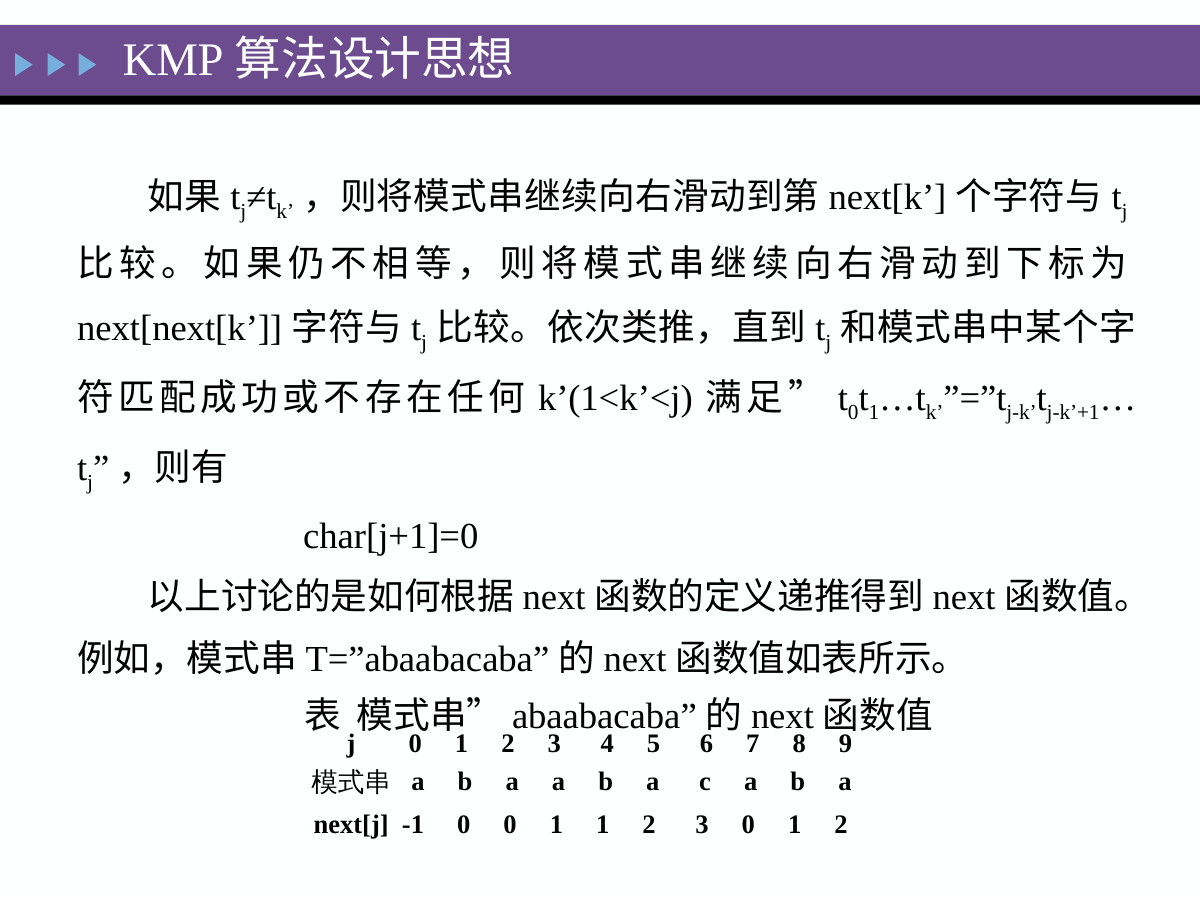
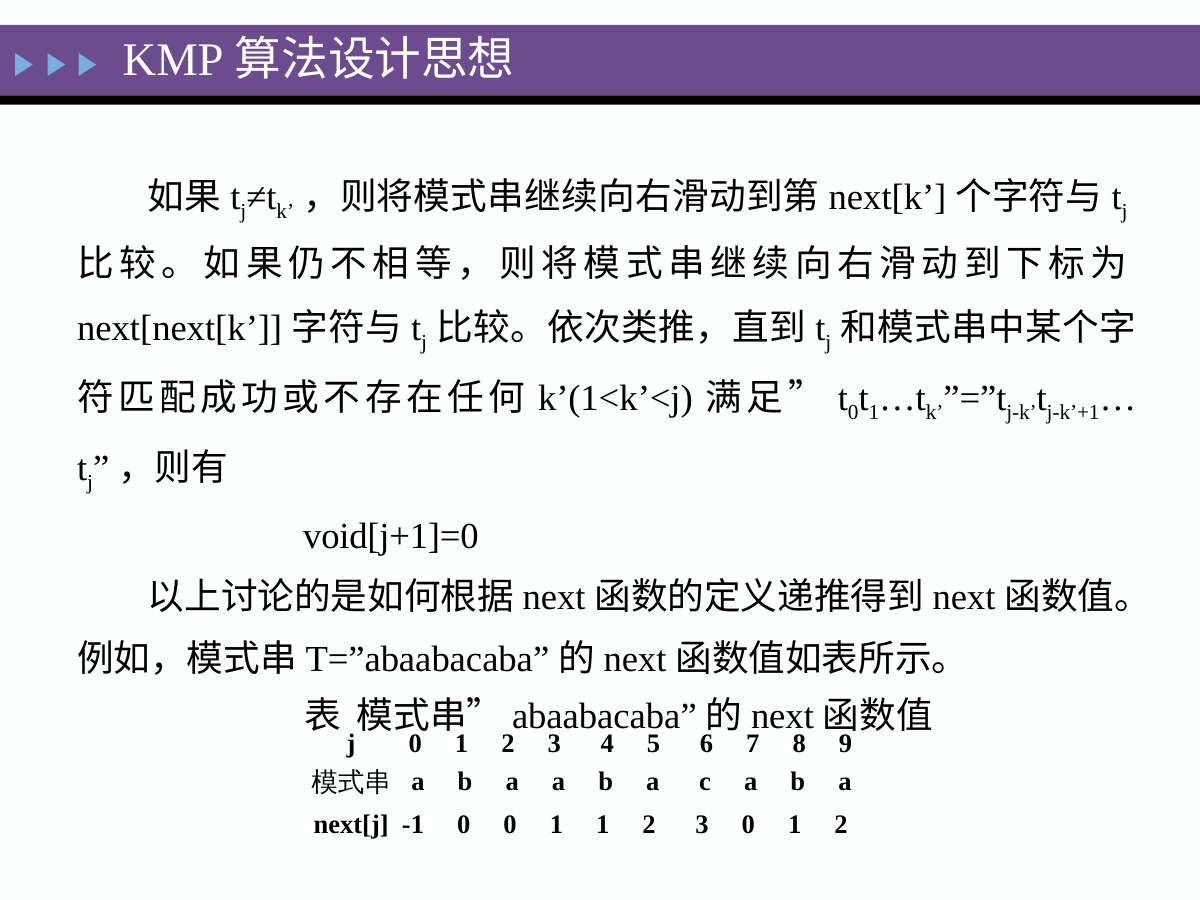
char[j+1]=0: char[j+1]=0 -> void[j+1]=0 (391, 536)
